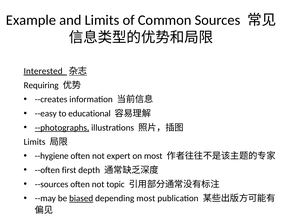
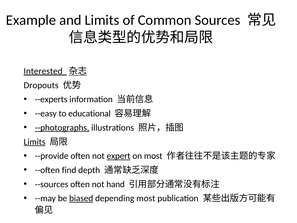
Requiring: Requiring -> Dropouts (41, 85)
--creates: --creates -> --experts (51, 99)
Limits underline: none -> present (35, 142)
--hygiene: --hygiene -> --provide (52, 156)
expert underline: none -> present (119, 156)
first: first -> find (69, 170)
topic: topic -> hand (116, 184)
